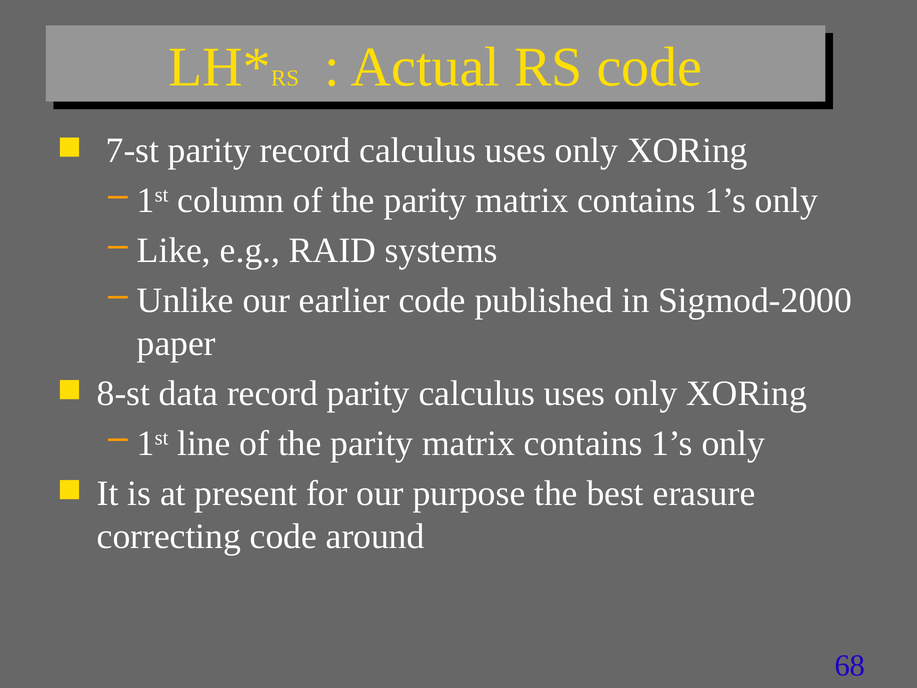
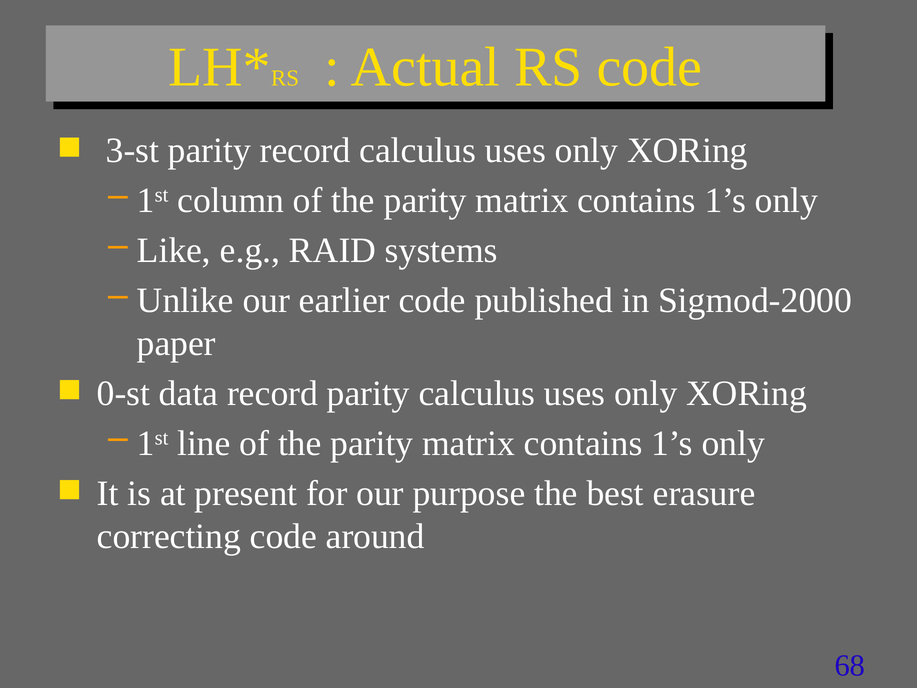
7-st: 7-st -> 3-st (132, 151)
8-st: 8-st -> 0-st (124, 393)
